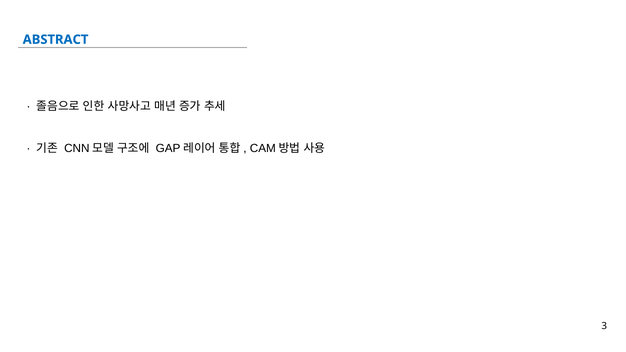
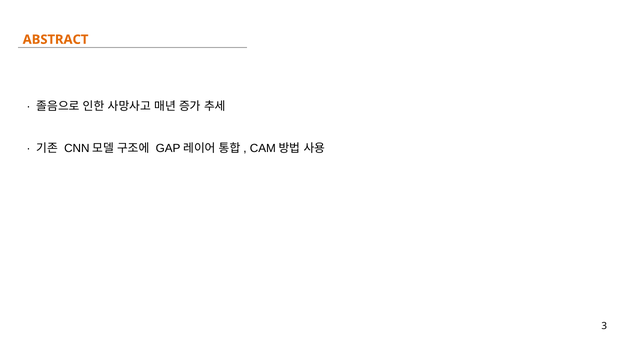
ABSTRACT colour: blue -> orange (56, 40)
